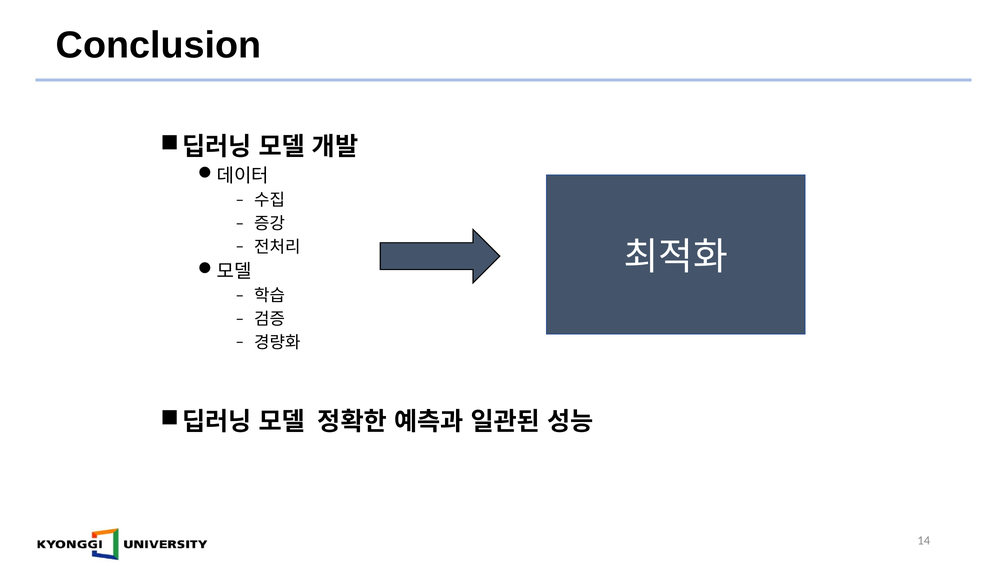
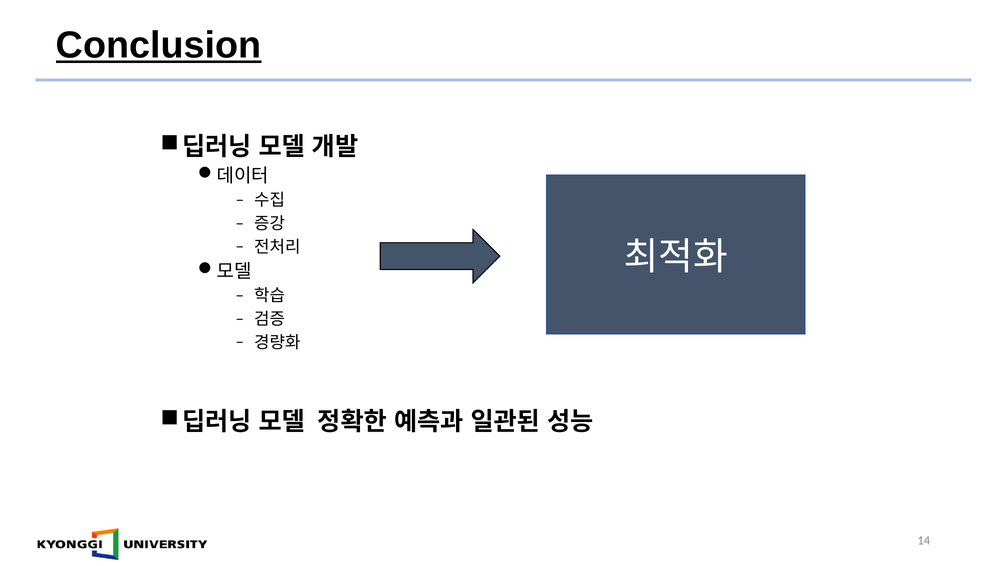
Conclusion underline: none -> present (159, 46)
